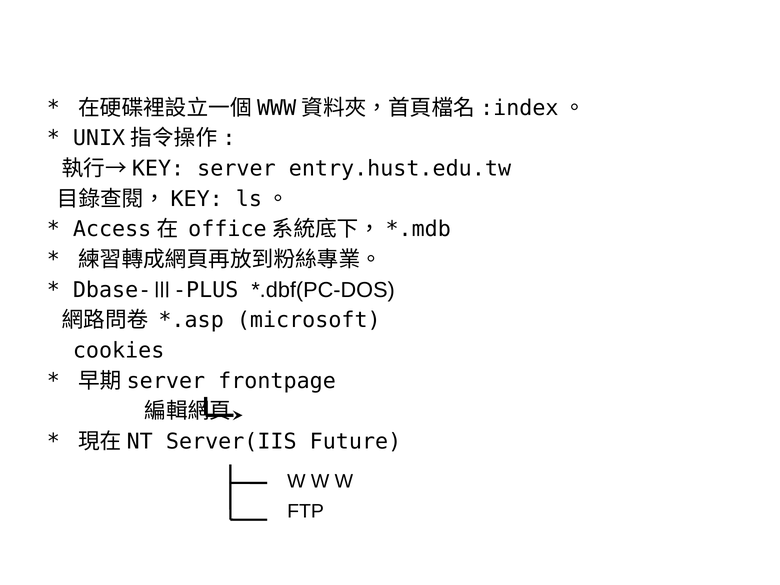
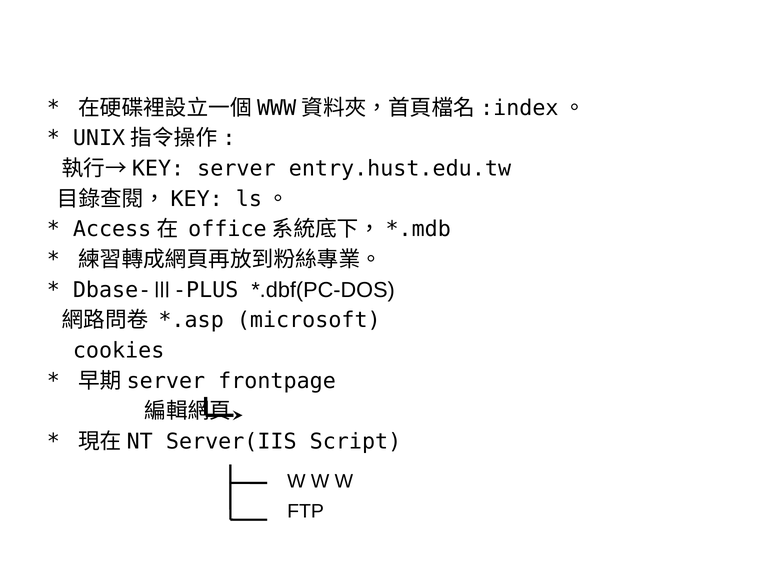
Future: Future -> Script (355, 442)
